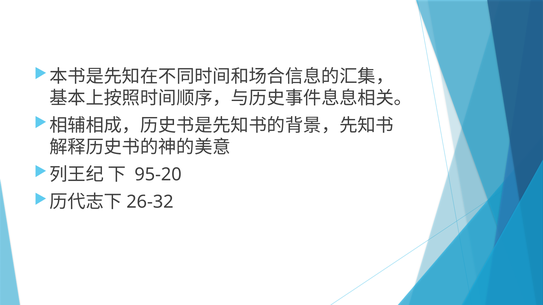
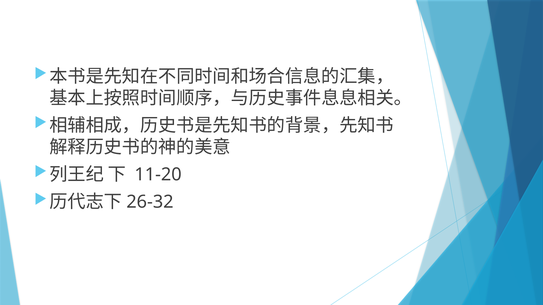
95-20: 95-20 -> 11-20 (158, 175)
